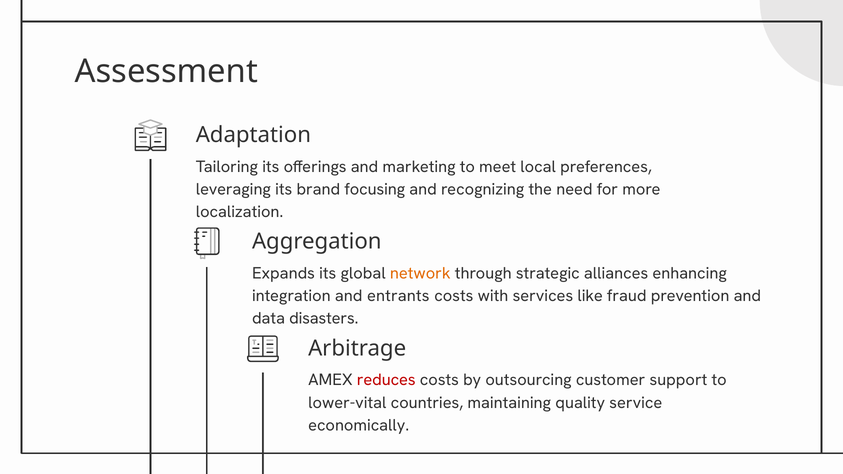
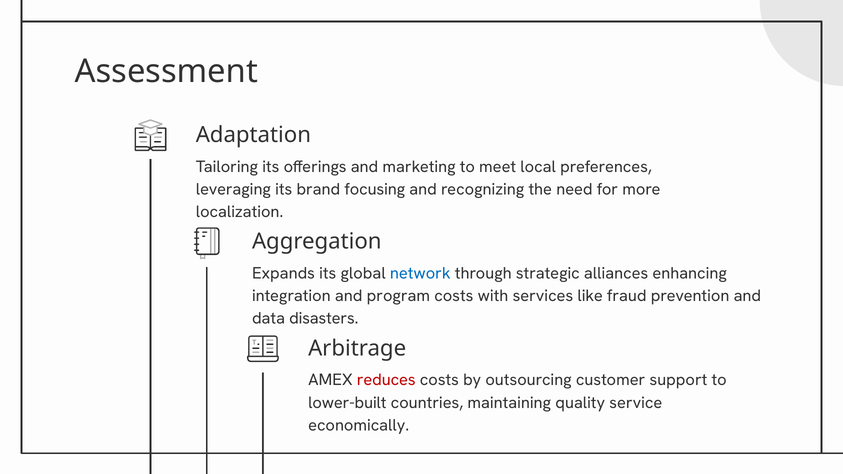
network colour: orange -> blue (420, 273)
entrants: entrants -> program (398, 296)
lower-vital: lower-vital -> lower-built (347, 403)
